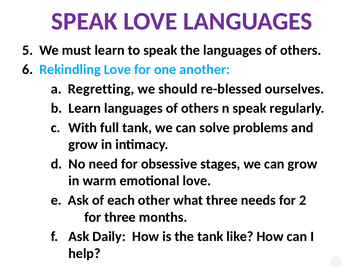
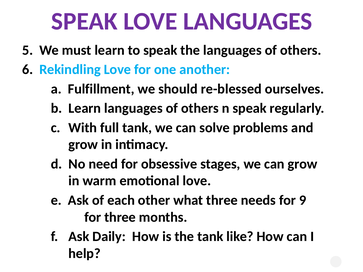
Regretting: Regretting -> Fulfillment (101, 89)
2: 2 -> 9 (303, 200)
